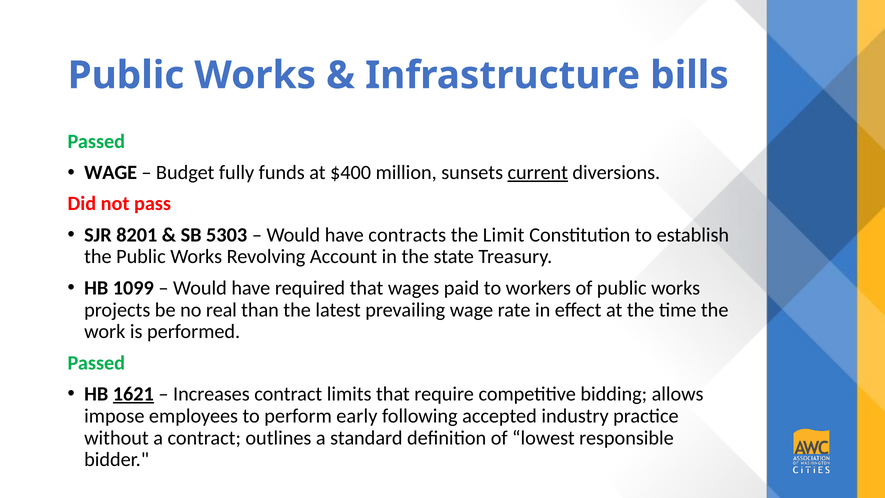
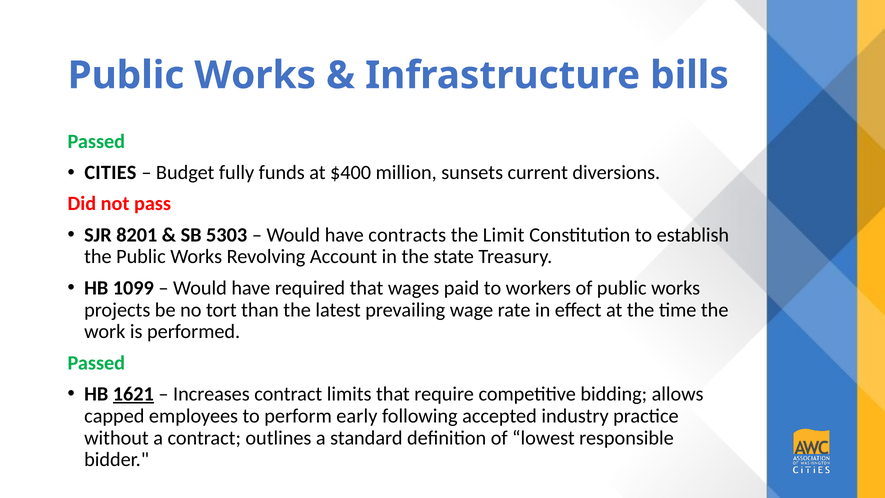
WAGE: WAGE -> CITIES (110, 173)
current underline: present -> none (538, 173)
real: real -> tort (221, 310)
impose: impose -> capped (114, 416)
